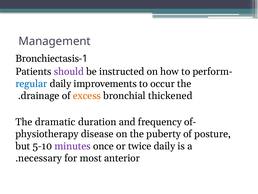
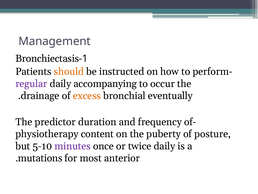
should colour: purple -> orange (69, 71)
regular colour: blue -> purple (31, 83)
improvements: improvements -> accompanying (105, 83)
thickened: thickened -> eventually (170, 95)
dramatic: dramatic -> predictor (55, 122)
disease: disease -> content (97, 134)
necessary: necessary -> mutations (40, 158)
